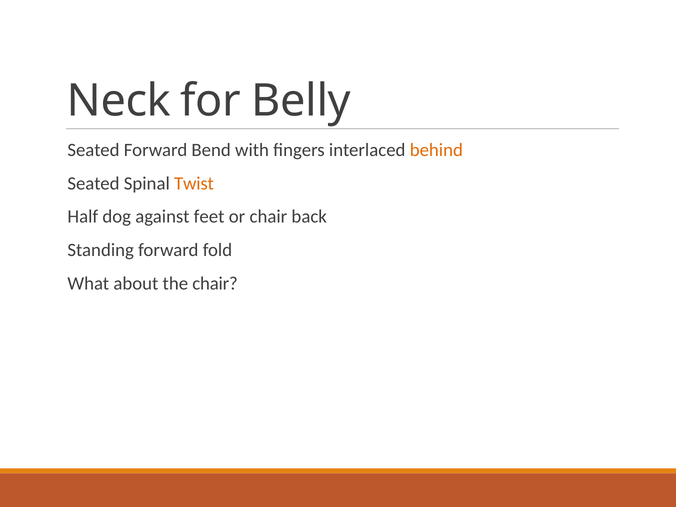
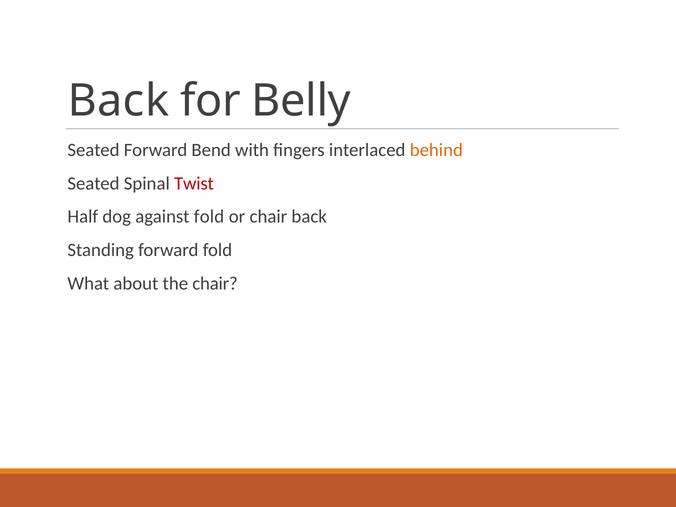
Neck: Neck -> Back (118, 101)
Twist colour: orange -> red (194, 183)
against feet: feet -> fold (209, 217)
